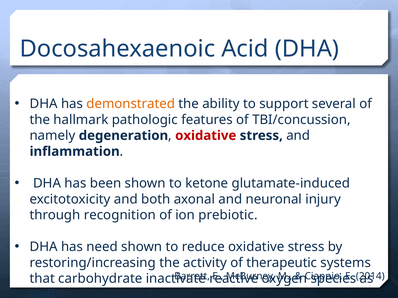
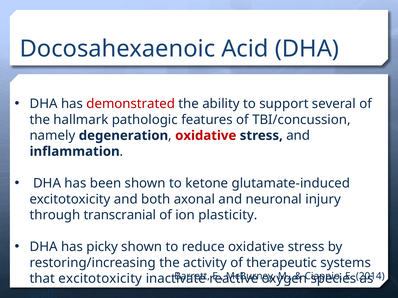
demonstrated colour: orange -> red (131, 104)
recognition: recognition -> transcranial (120, 215)
prebiotic: prebiotic -> plasticity (228, 215)
need: need -> picky (102, 247)
that carbohydrate: carbohydrate -> excitotoxicity (100, 279)
